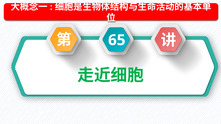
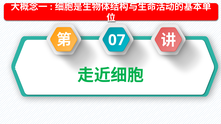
65: 65 -> 07 (117, 40)
